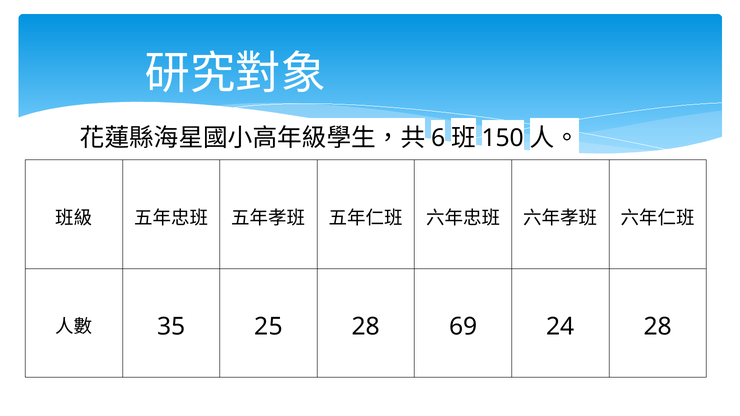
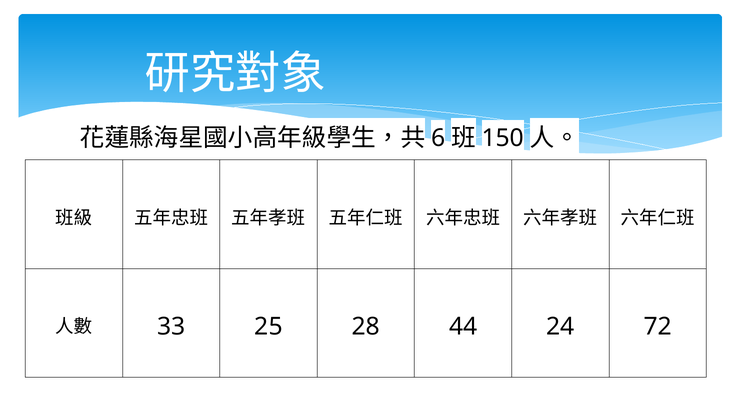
35: 35 -> 33 (171, 327)
69: 69 -> 44 (463, 327)
24 28: 28 -> 72 (658, 327)
